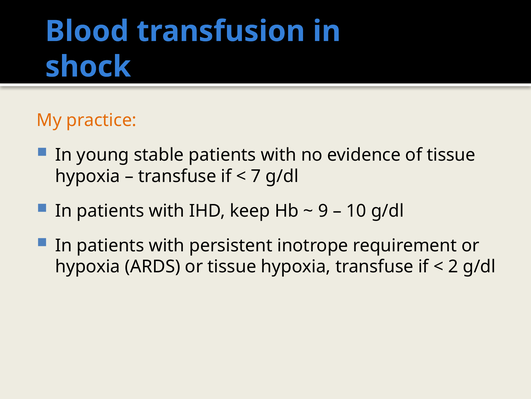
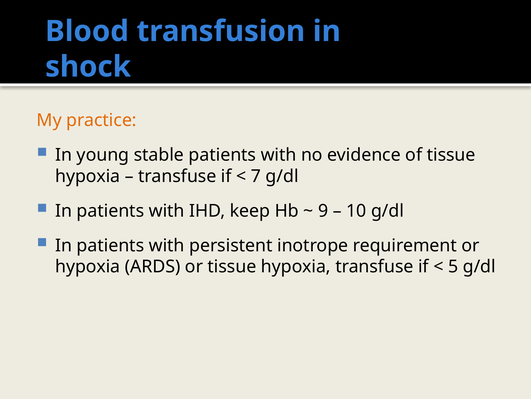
2: 2 -> 5 (453, 266)
